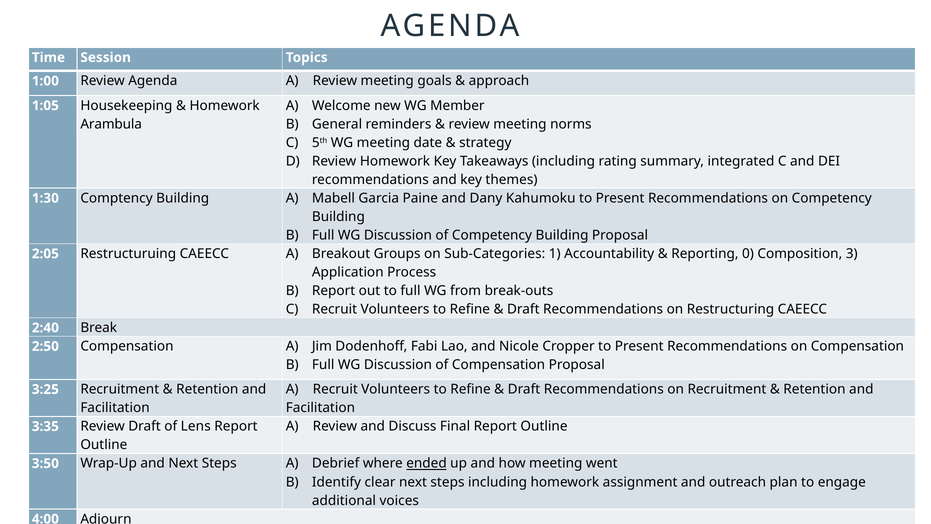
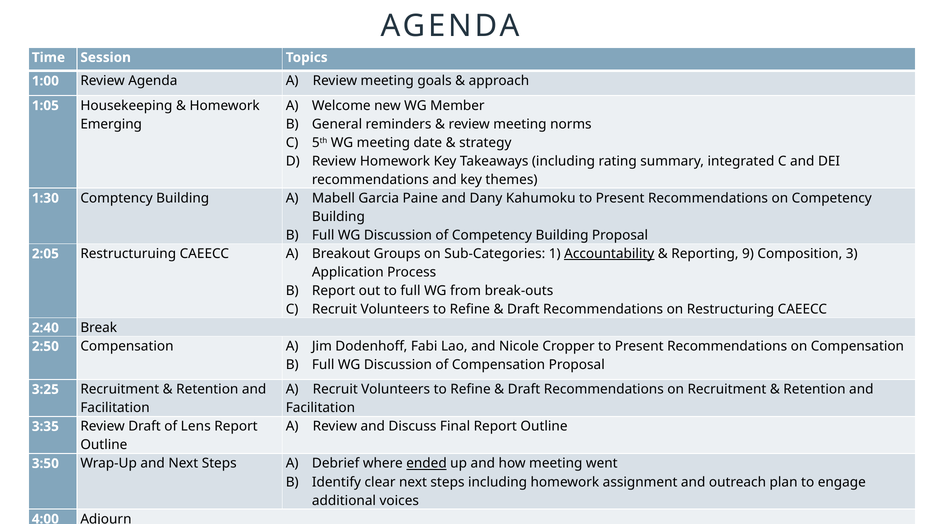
Arambula: Arambula -> Emerging (111, 124)
Accountability underline: none -> present (609, 254)
0: 0 -> 9 (748, 254)
